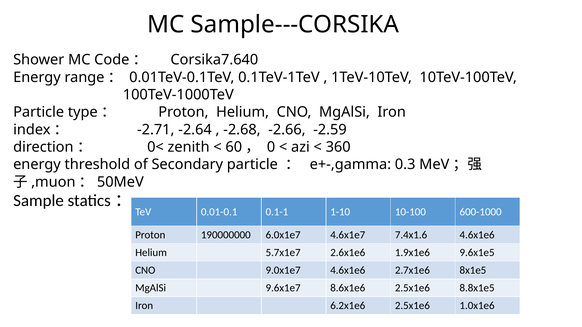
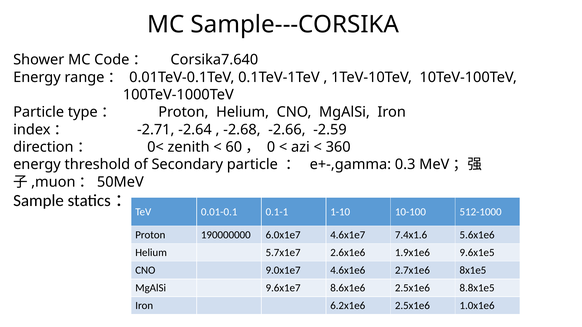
600-1000: 600-1000 -> 512-1000 (481, 212)
7.4x1.6 4.6x1e6: 4.6x1e6 -> 5.6x1e6 (477, 235)
